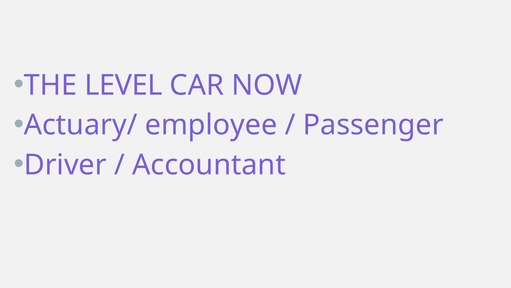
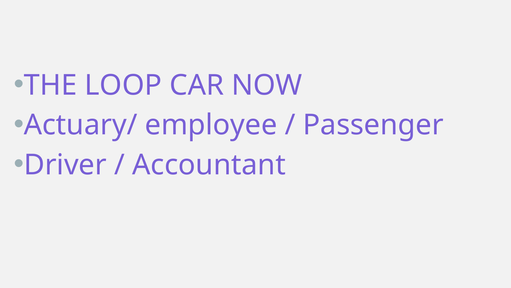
LEVEL: LEVEL -> LOOP (123, 85)
